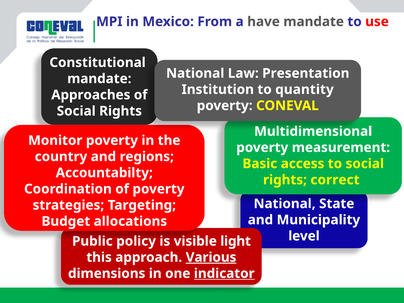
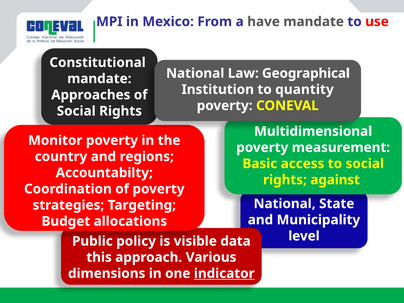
Presentation: Presentation -> Geographical (306, 73)
correct: correct -> against (335, 180)
light: light -> data (236, 241)
Various underline: present -> none (211, 257)
